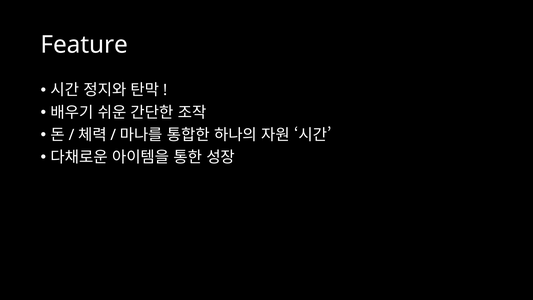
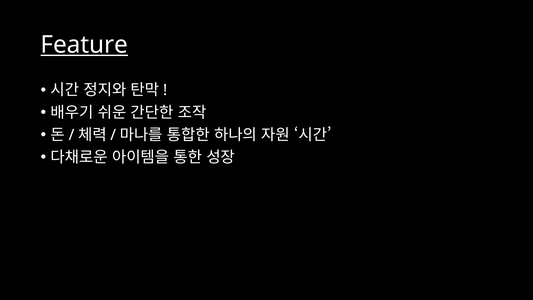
Feature underline: none -> present (84, 45)
